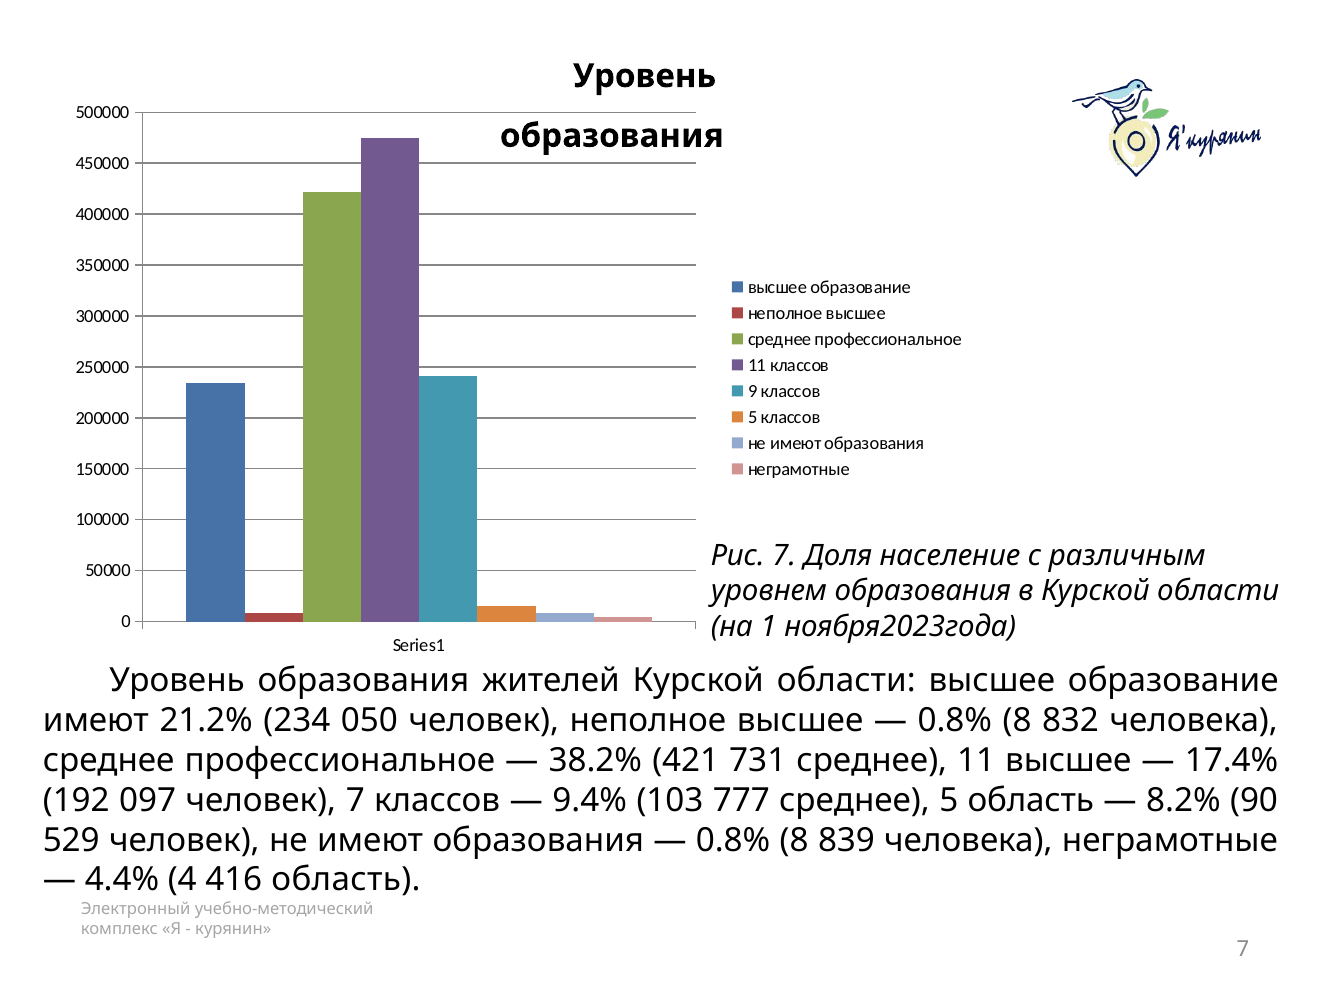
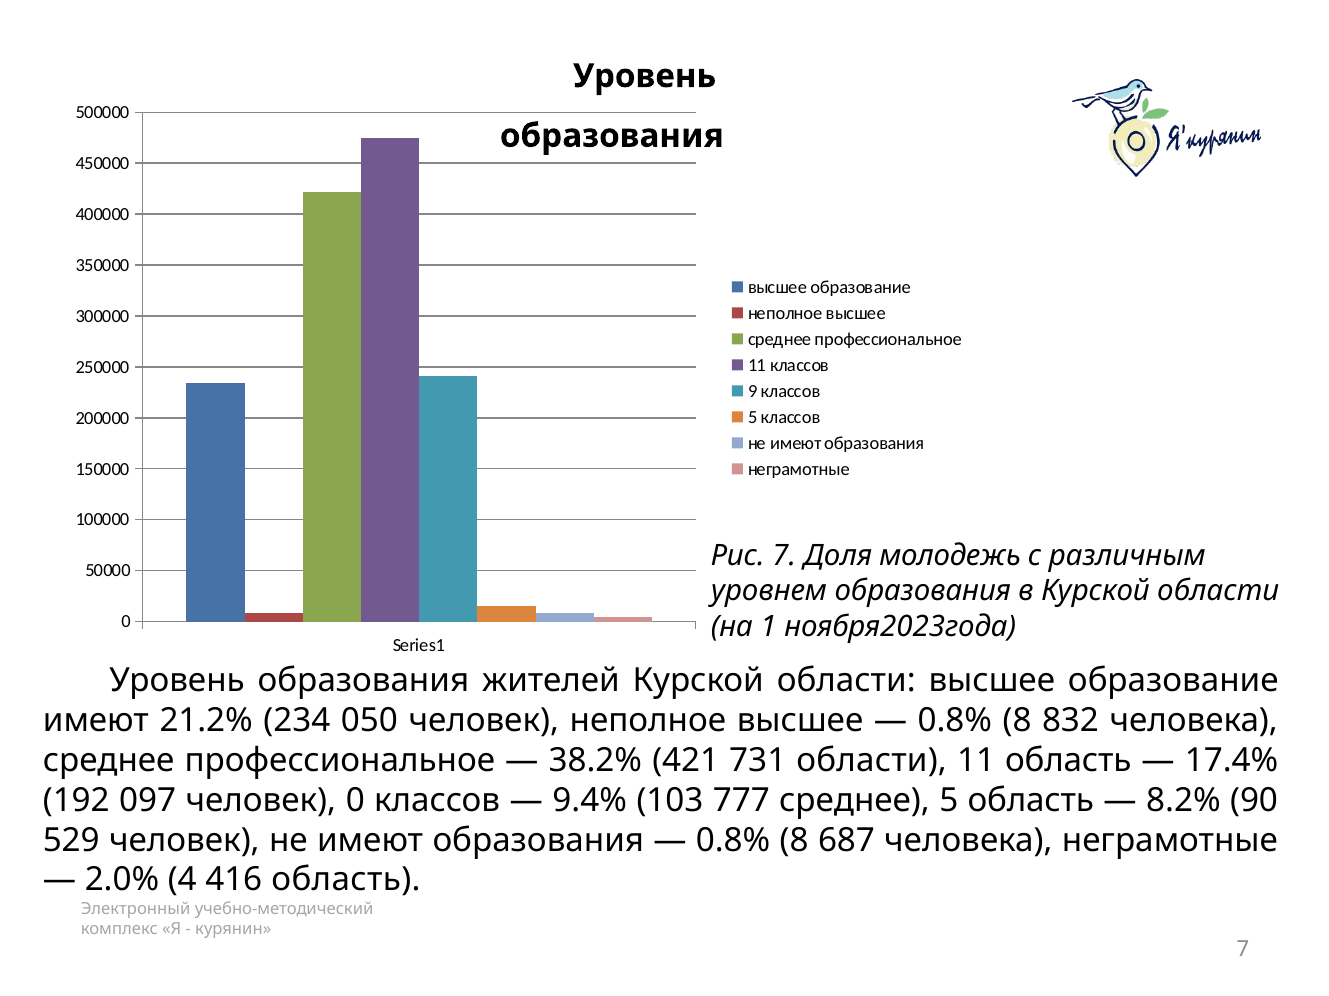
население: население -> молодежь (950, 556)
731 среднее: среднее -> области (872, 761)
11 высшее: высшее -> область (1068, 761)
человек 7: 7 -> 0 (355, 801)
839: 839 -> 687 (846, 841)
4.4%: 4.4% -> 2.0% (122, 881)
